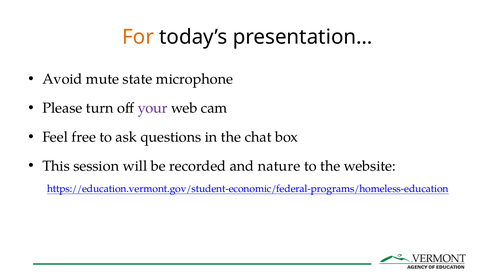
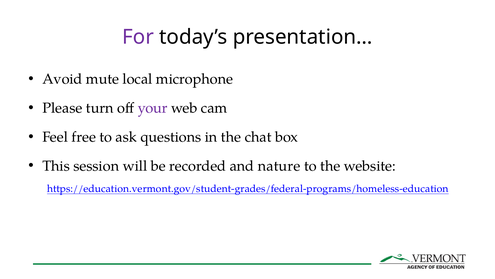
For colour: orange -> purple (138, 37)
state: state -> local (138, 79)
https://education.vermont.gov/student-economic/federal-programs/homeless-education: https://education.vermont.gov/student-economic/federal-programs/homeless-education -> https://education.vermont.gov/student-grades/federal-programs/homeless-education (248, 188)
